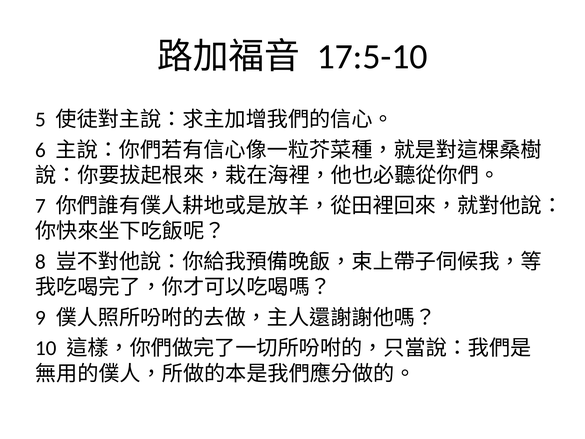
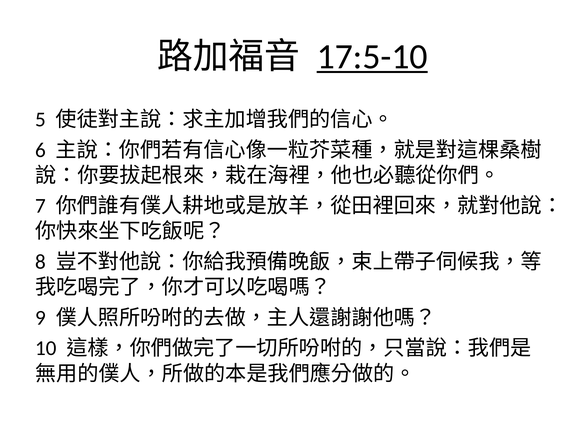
17:5-10 underline: none -> present (372, 57)
